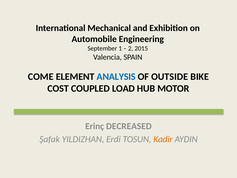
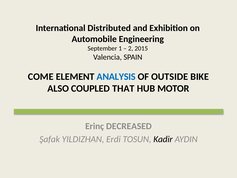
Mechanical: Mechanical -> Distributed (109, 28)
COST: COST -> ALSO (58, 88)
LOAD: LOAD -> THAT (123, 88)
Kadir colour: orange -> black (163, 139)
